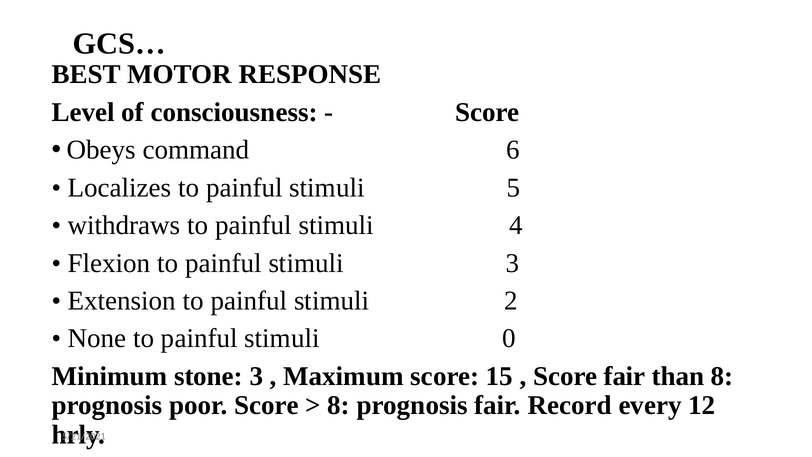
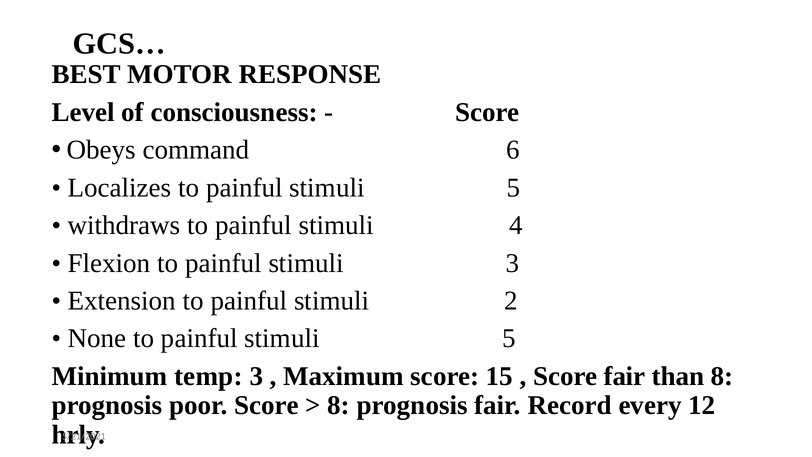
0: 0 -> 5 (509, 338)
stone: stone -> temp (208, 376)
